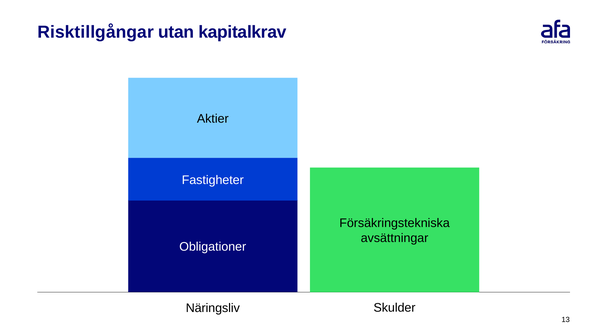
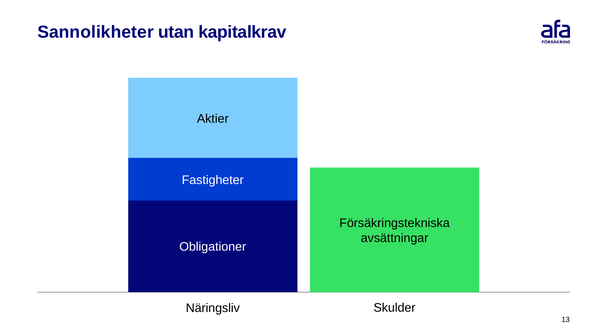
Risktillgångar: Risktillgångar -> Sannolikheter (96, 32)
